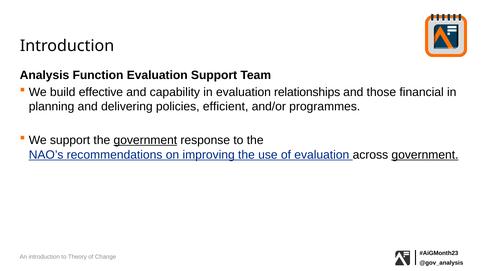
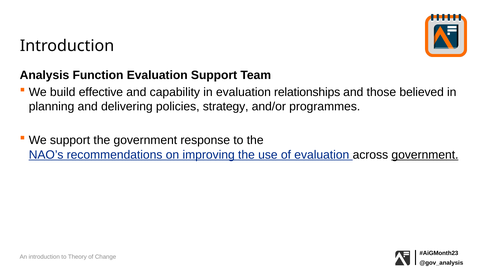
financial: financial -> believed (422, 92)
efficient: efficient -> strategy (226, 107)
government underline: present -> none (145, 140)
